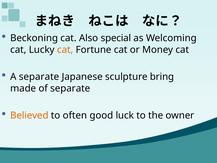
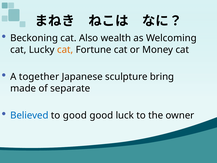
special: special -> wealth (116, 38)
A separate: separate -> together (39, 77)
Believed colour: orange -> blue (29, 115)
to often: often -> good (75, 115)
